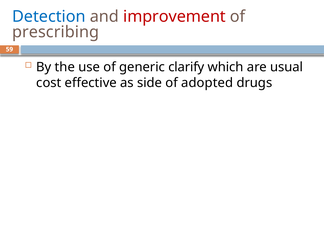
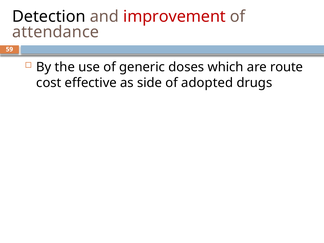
Detection colour: blue -> black (49, 17)
prescribing: prescribing -> attendance (56, 32)
clarify: clarify -> doses (186, 67)
usual: usual -> route (287, 67)
